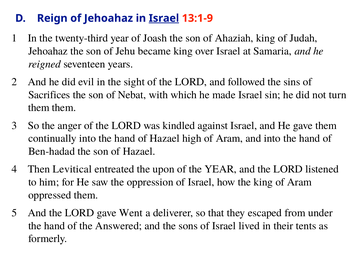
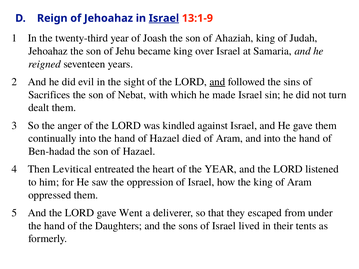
and underline: none -> present (217, 82)
them: them -> dealt (39, 108)
high: high -> died (192, 139)
upon: upon -> heart (164, 169)
Answered: Answered -> Daughters (119, 226)
